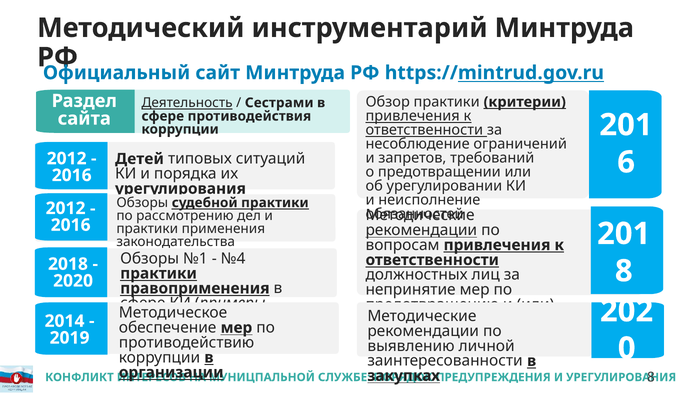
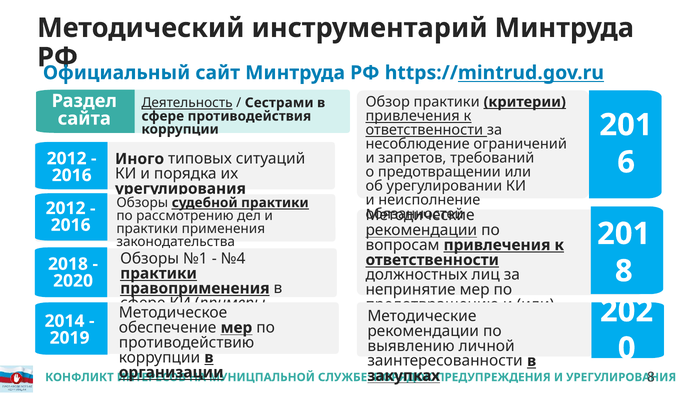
Детей: Детей -> Иного (140, 159)
